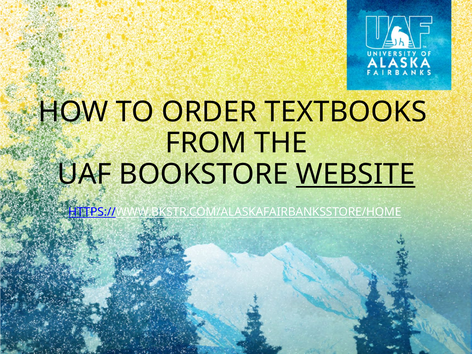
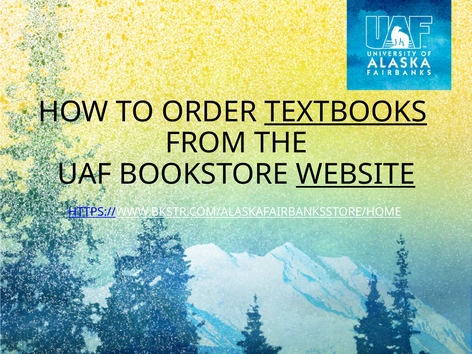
TEXTBOOKS underline: none -> present (346, 112)
